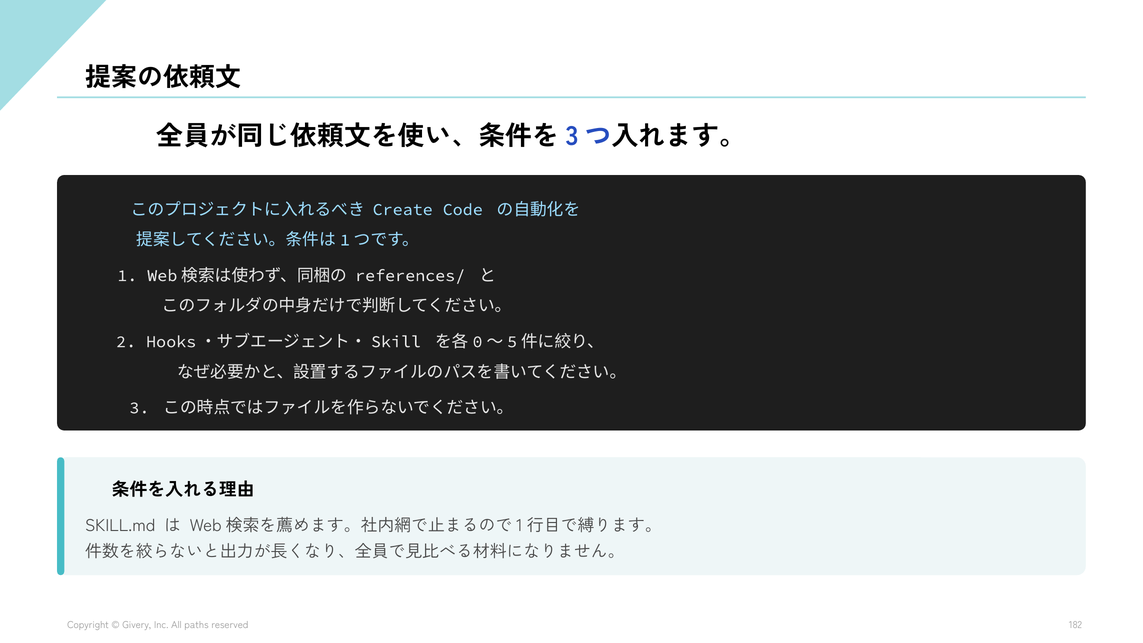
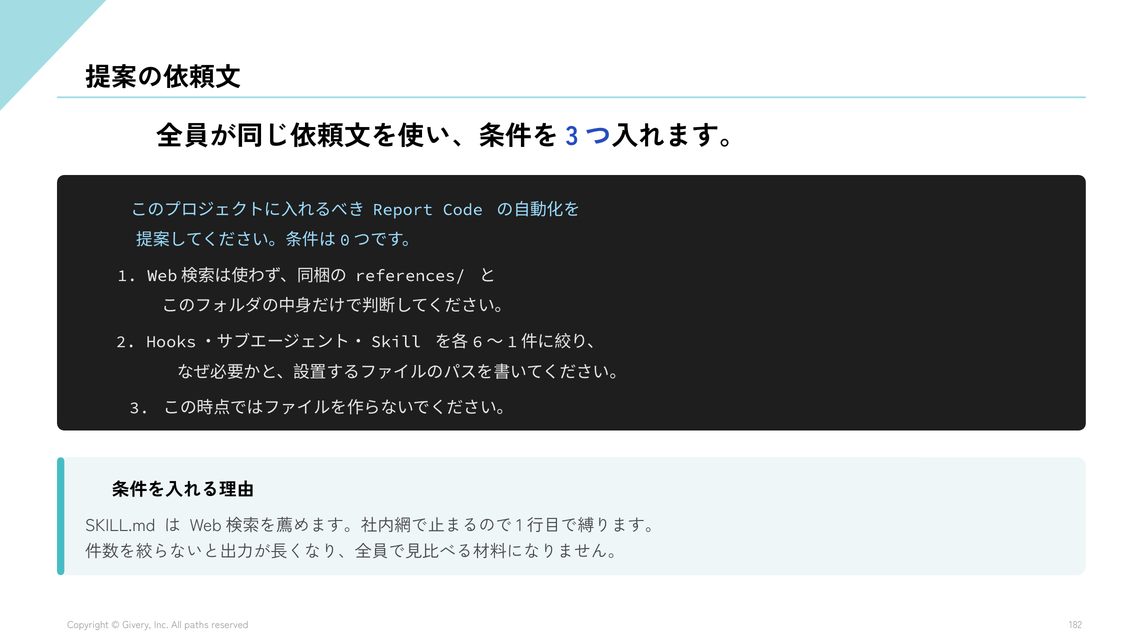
Create: Create -> Report (403, 210)
1: 1 -> 0 (345, 240)
0: 0 -> 6 (478, 342)
5: 5 -> 1 (512, 342)
